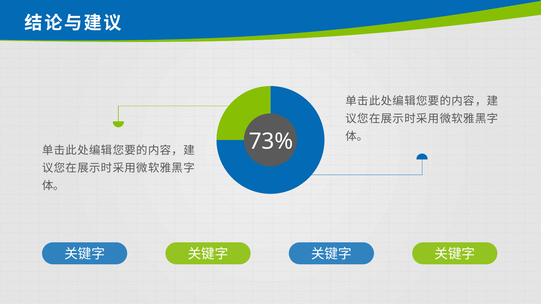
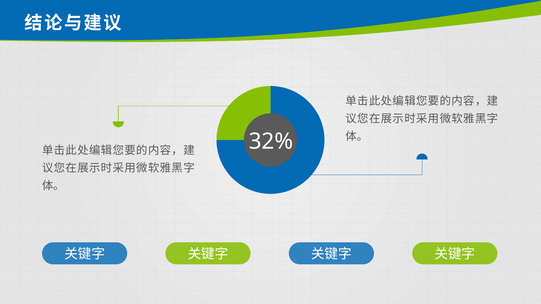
73%: 73% -> 32% (271, 141)
